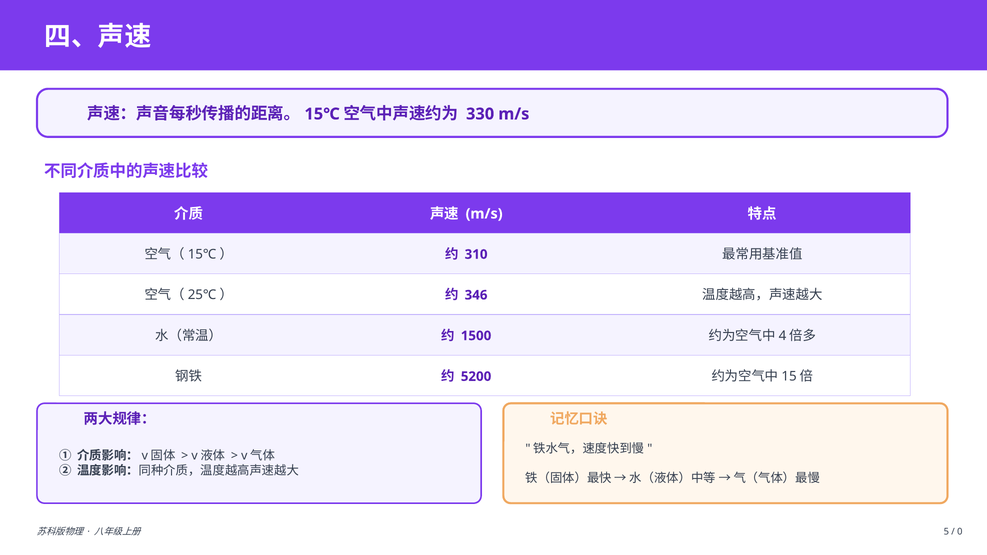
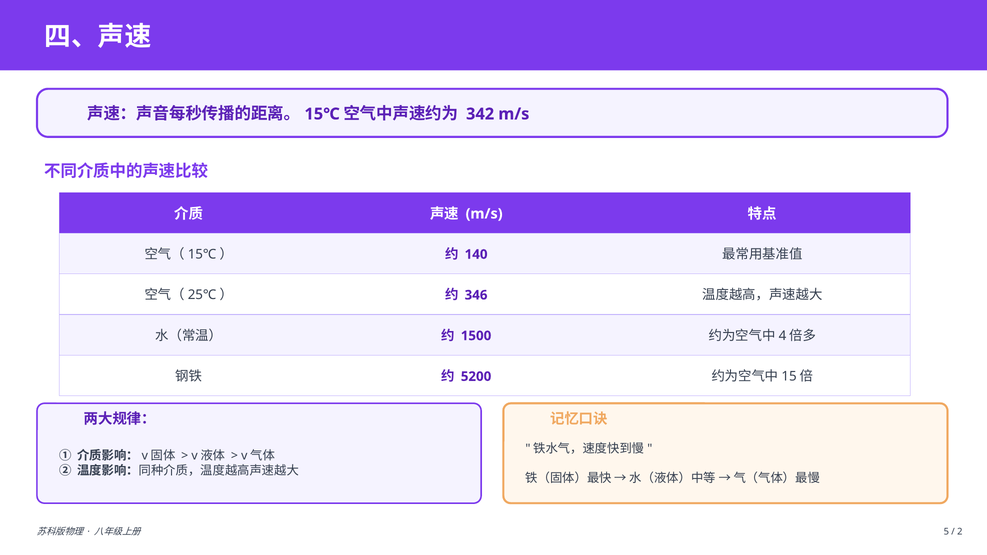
330: 330 -> 342 (480, 114)
310: 310 -> 140 (476, 254)
0: 0 -> 2 (960, 532)
